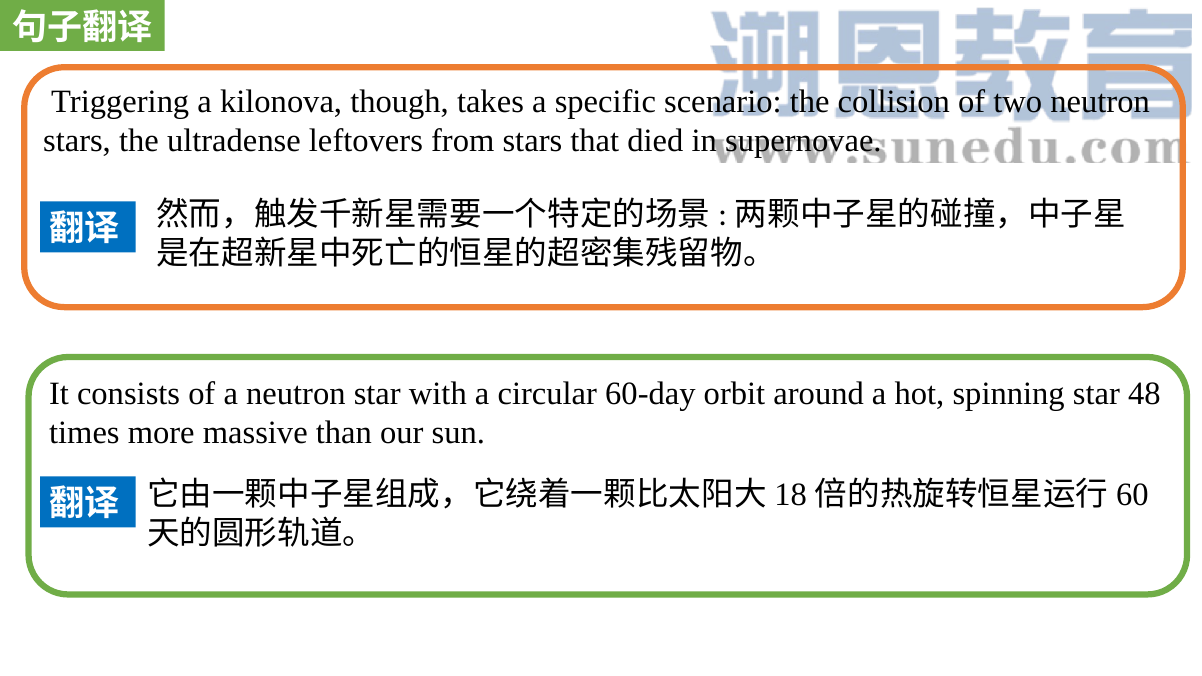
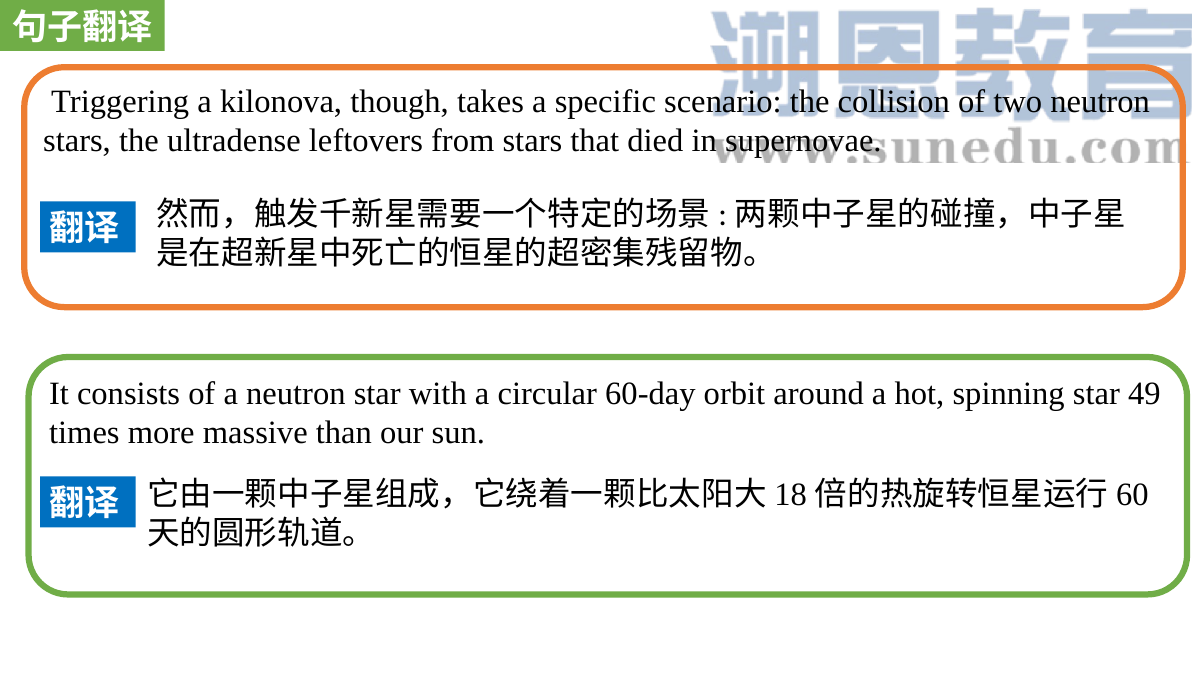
48: 48 -> 49 (1144, 394)
